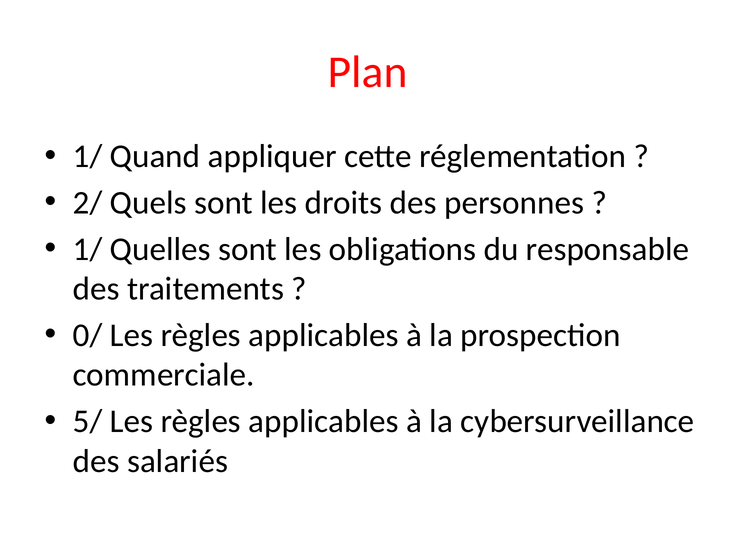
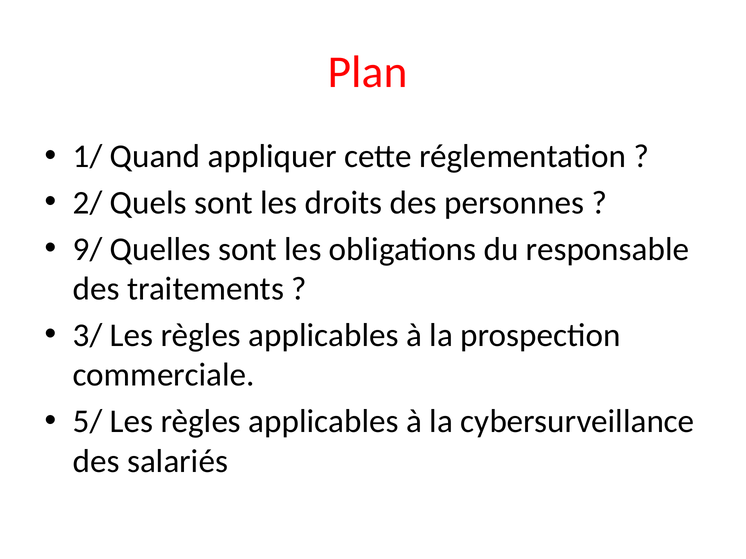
1/: 1/ -> 9/ (88, 249)
0/: 0/ -> 3/ (88, 336)
